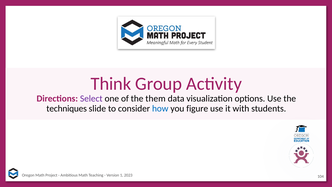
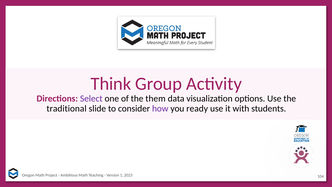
techniques: techniques -> traditional (67, 109)
how colour: blue -> purple (160, 109)
figure: figure -> ready (197, 109)
